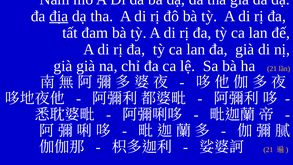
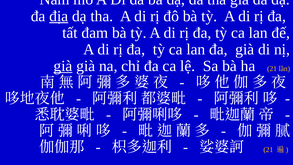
già underline: none -> present (63, 66)
